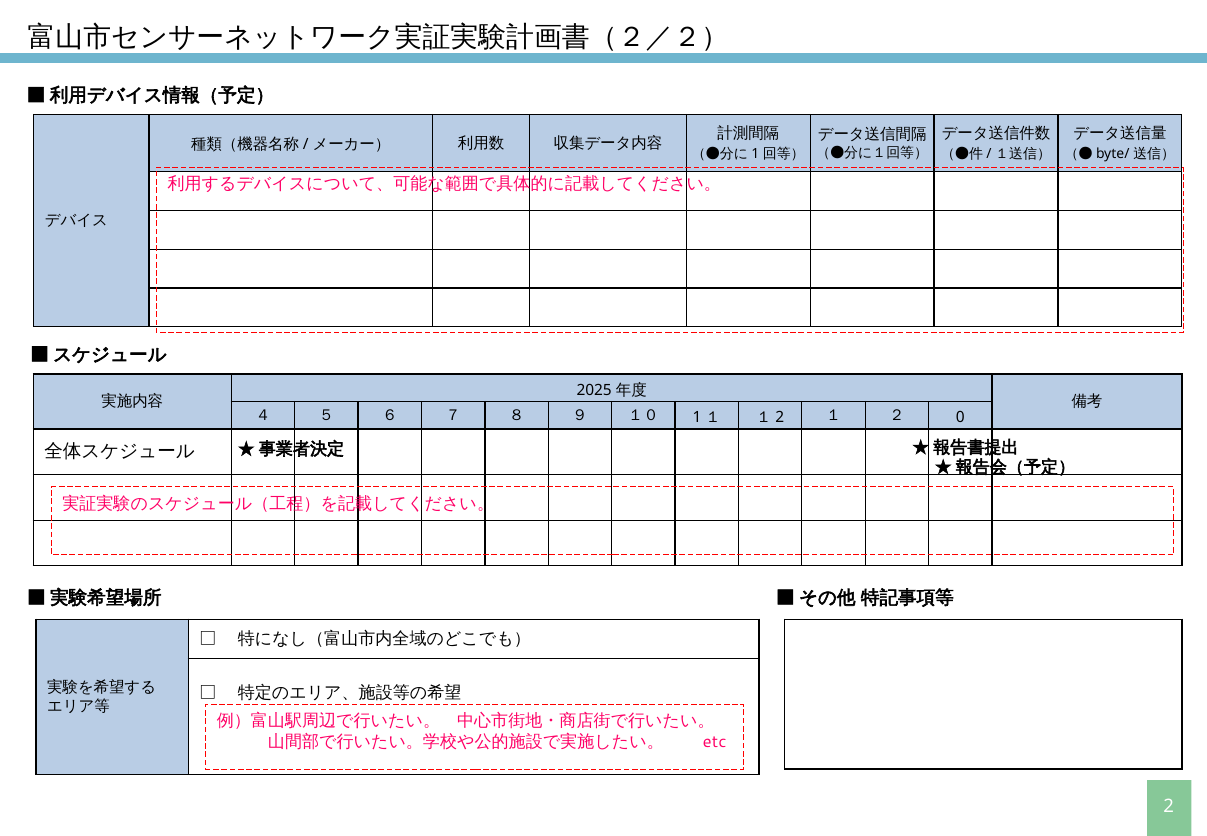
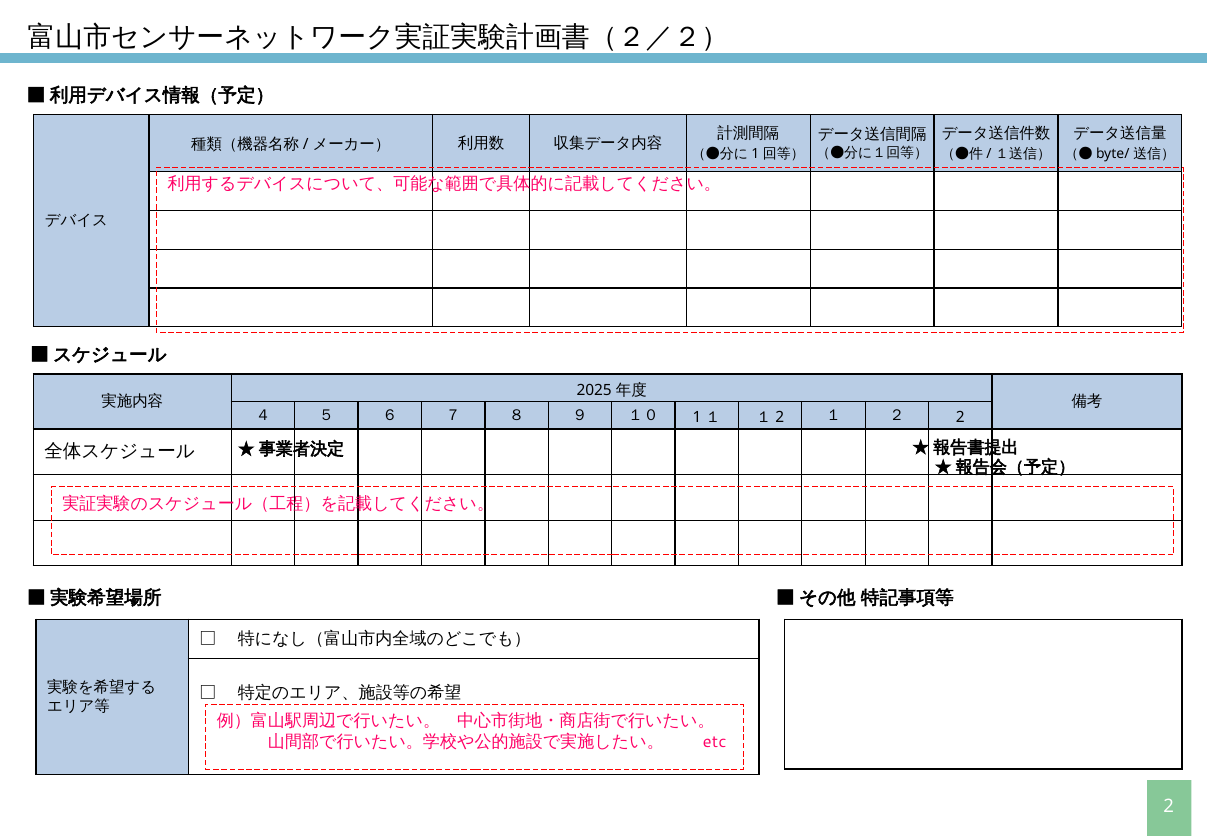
２ 0: 0 -> 2 (960, 417)
